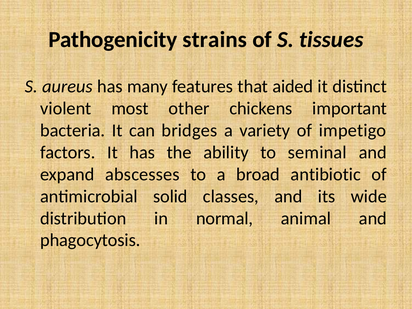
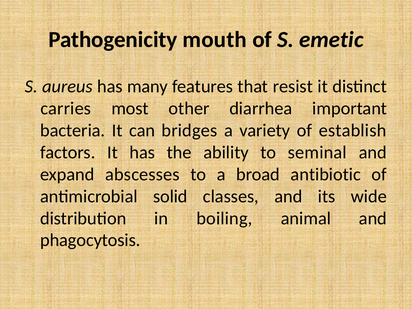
strains: strains -> mouth (215, 40)
tissues: tissues -> emetic (331, 40)
aided: aided -> resist (293, 86)
violent: violent -> carries (66, 108)
chickens: chickens -> diarrhea (261, 108)
impetigo: impetigo -> establish (353, 130)
normal: normal -> boiling (224, 218)
